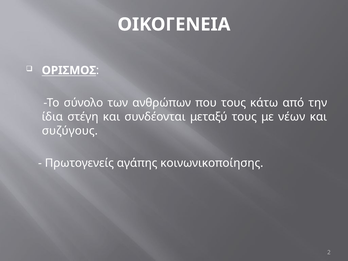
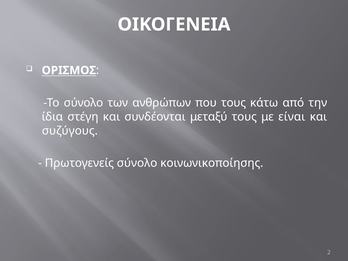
νέων: νέων -> είναι (292, 117)
Πρωτογενείς αγάπης: αγάπης -> σύνολο (137, 163)
